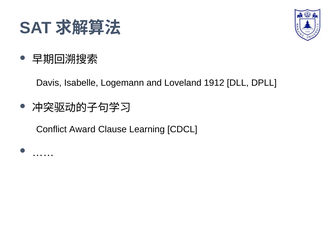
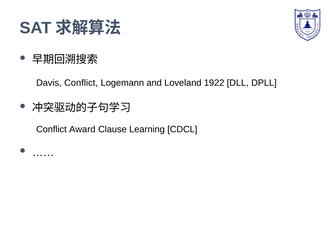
Davis Isabelle: Isabelle -> Conflict (81, 83)
1912: 1912 -> 1922 (214, 83)
